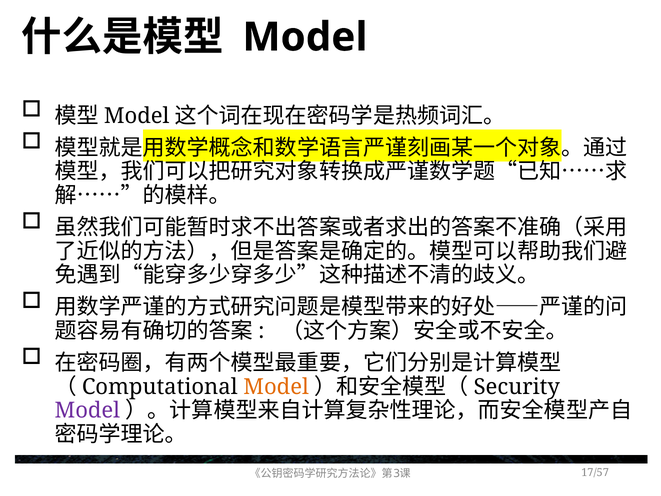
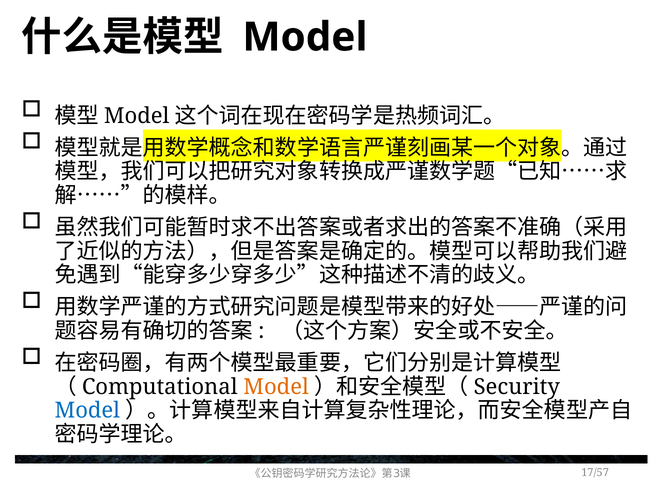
Model colour: purple -> blue (87, 410)
